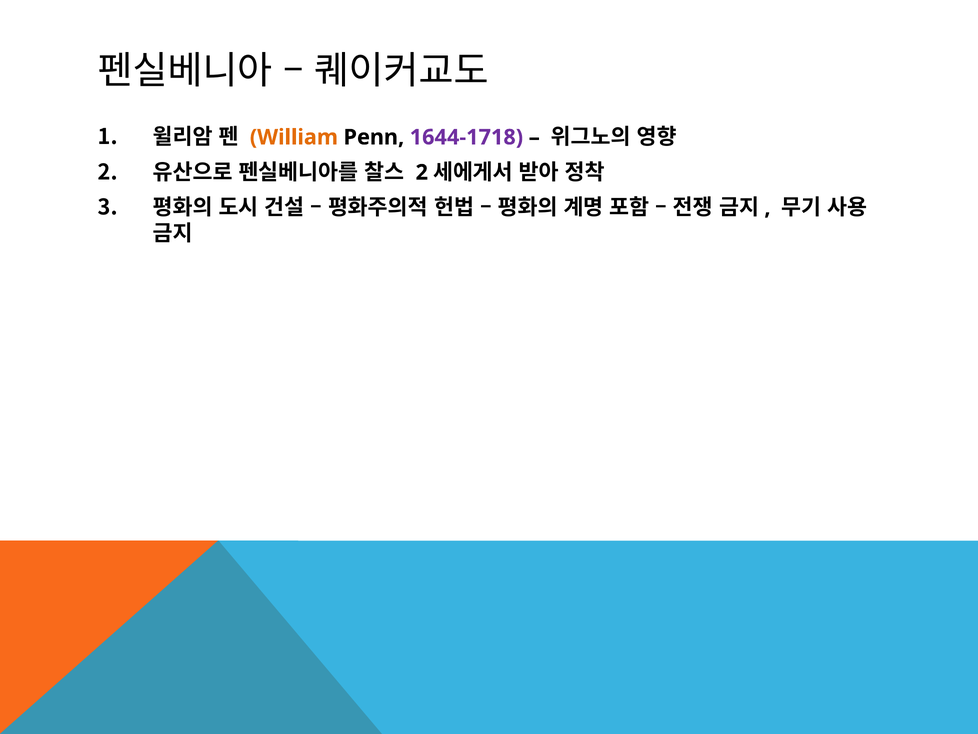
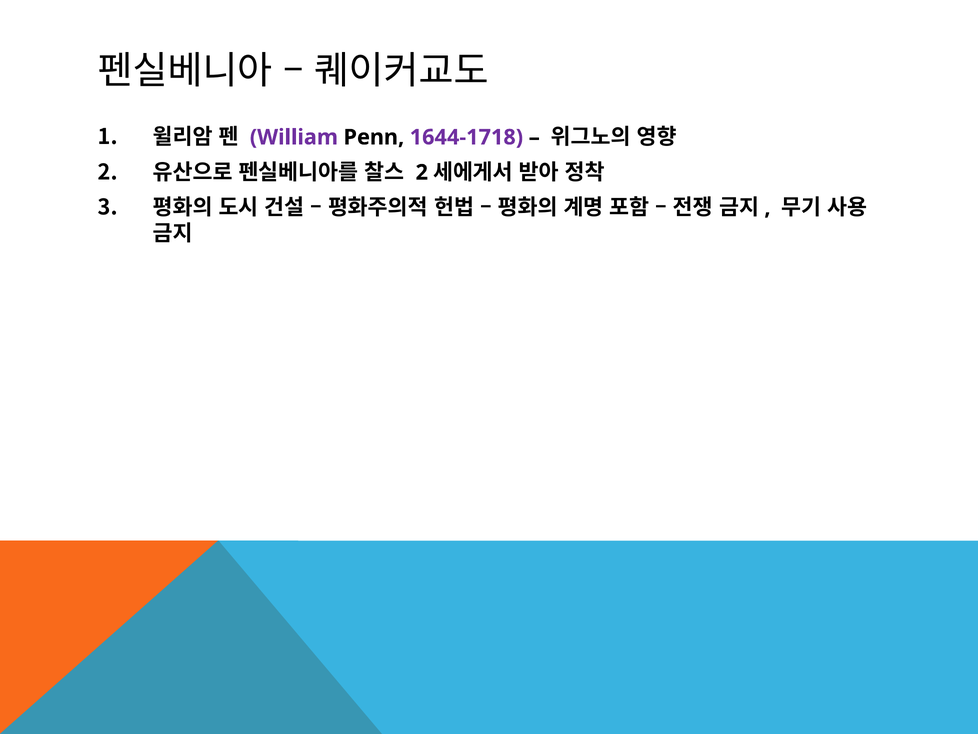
William colour: orange -> purple (294, 137)
